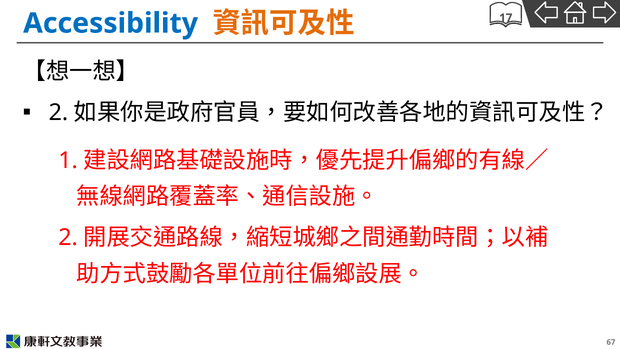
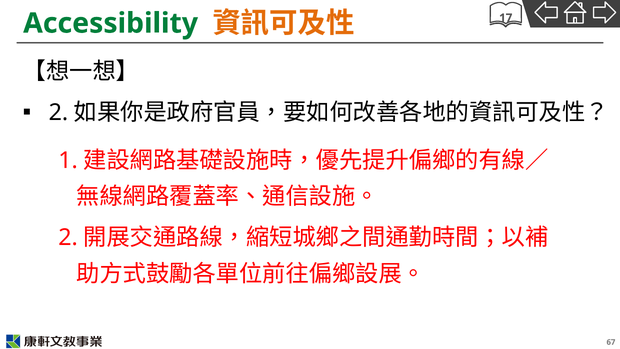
Accessibility colour: blue -> green (111, 23)
